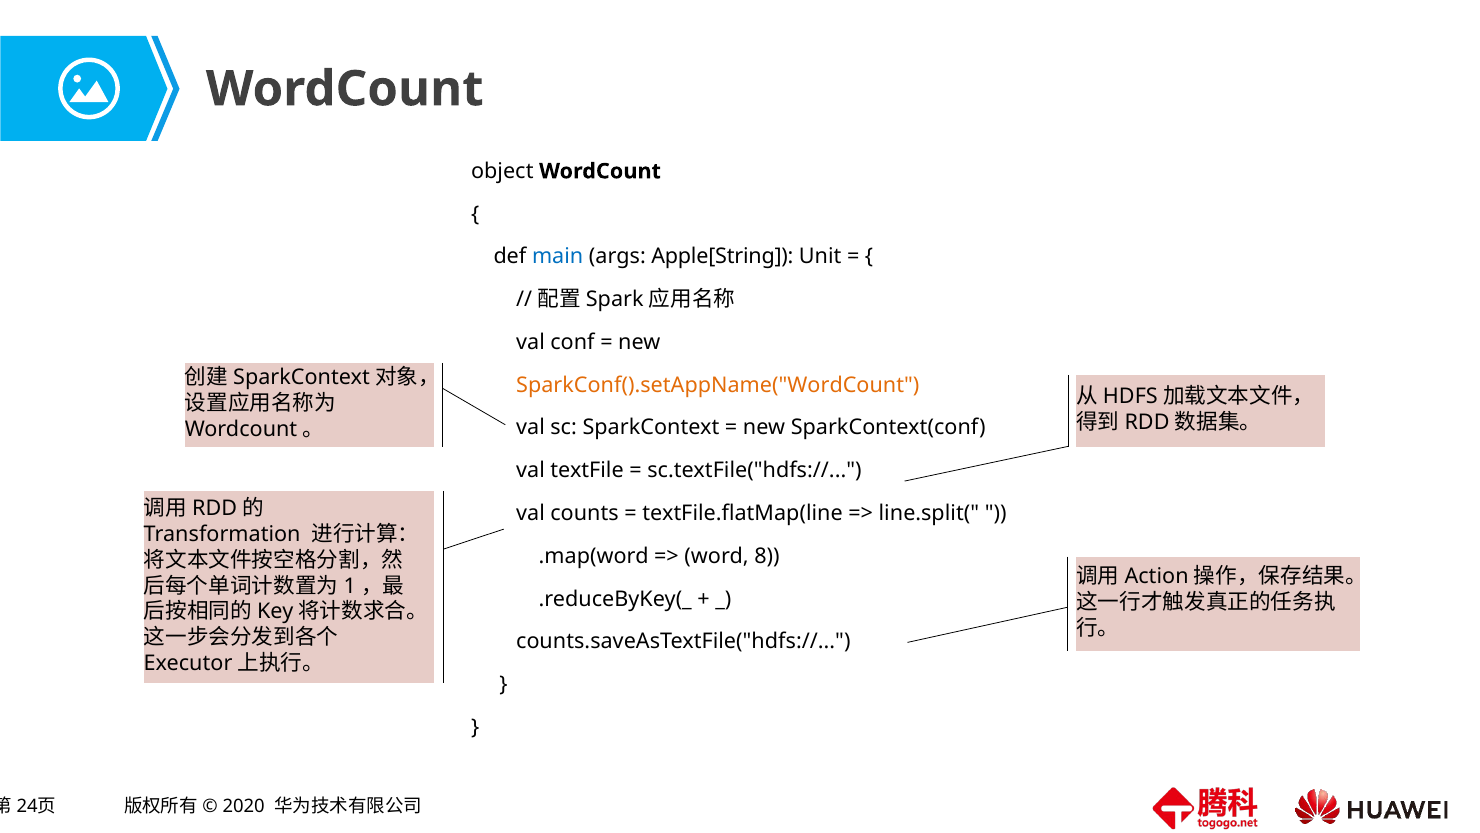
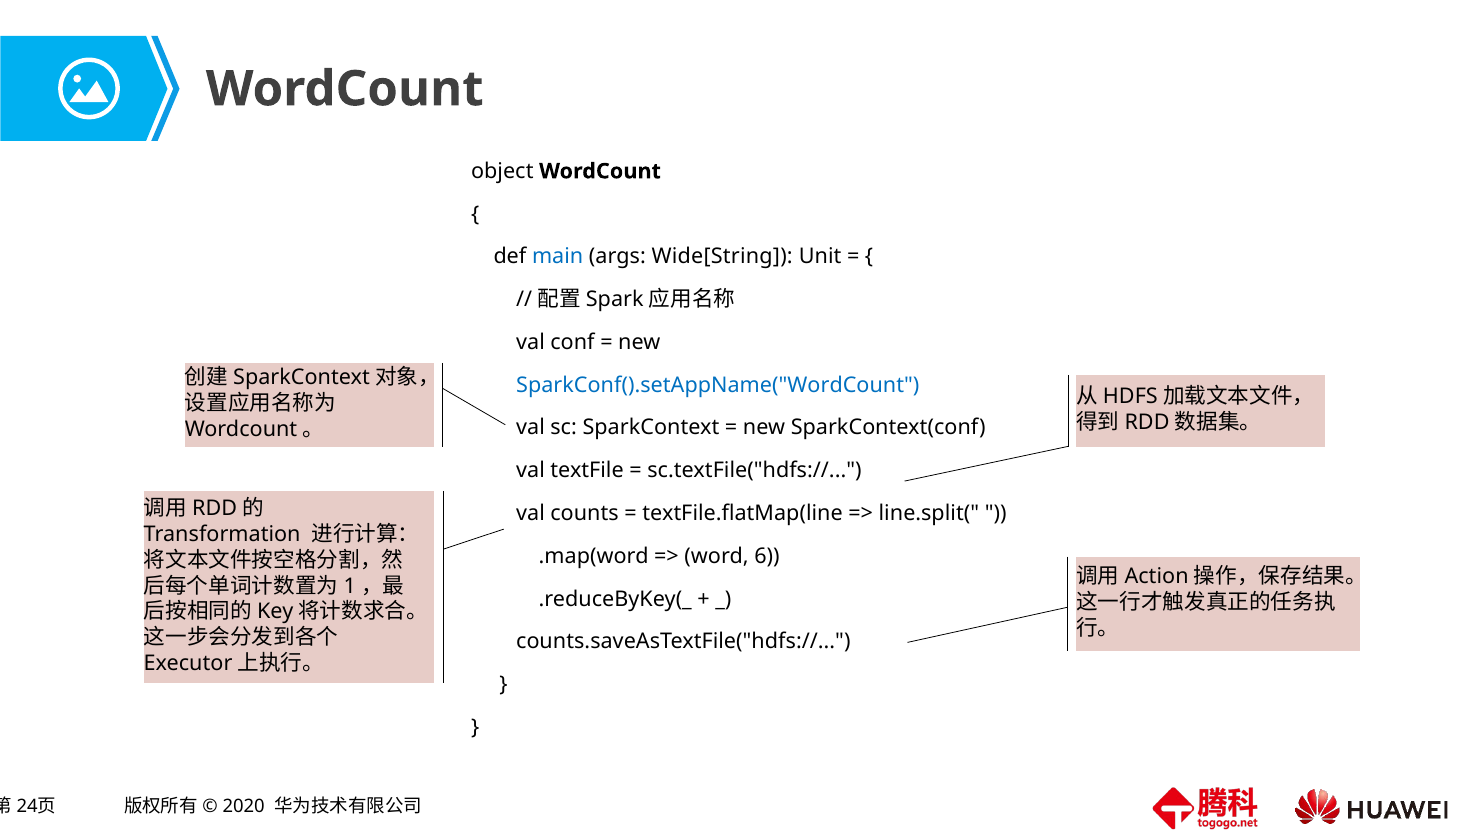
Apple[String: Apple[String -> Wide[String (722, 257)
SparkConf().setAppName("WordCount colour: orange -> blue (718, 385)
8: 8 -> 6 (767, 556)
